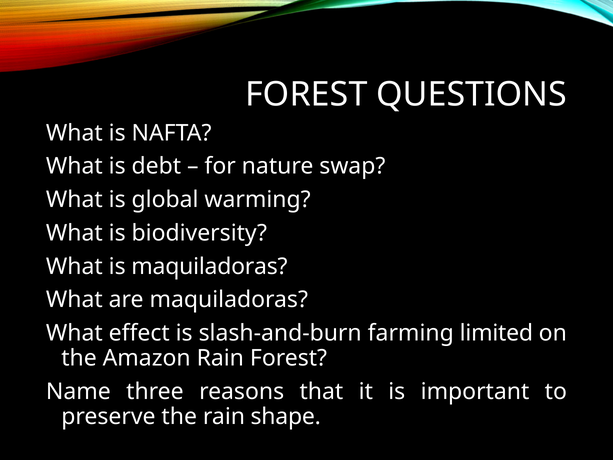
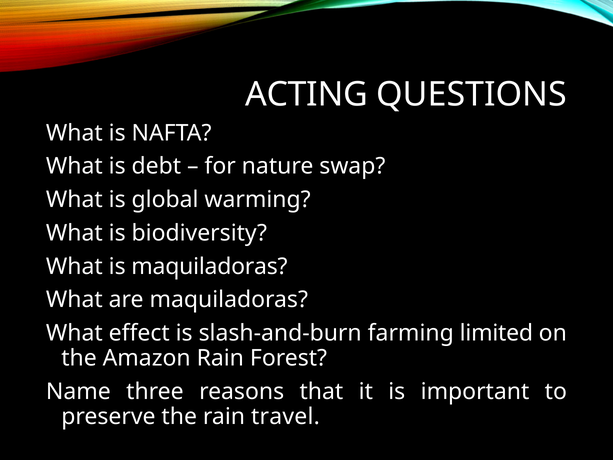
FOREST: FOREST -> ACTING (307, 94)
shape: shape -> travel (285, 416)
